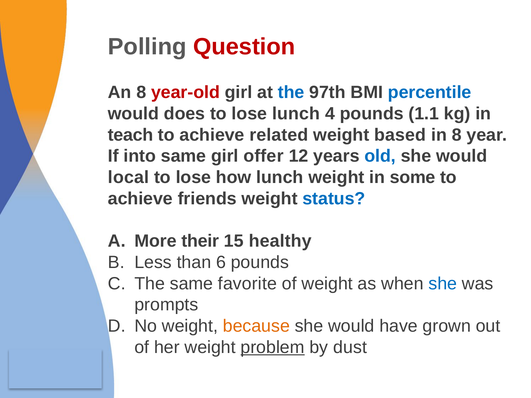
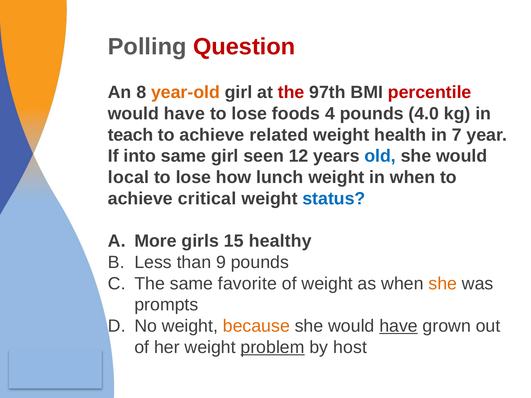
year-old colour: red -> orange (185, 93)
the colour: blue -> red (291, 93)
percentile colour: blue -> red (430, 93)
does: does -> have (184, 114)
lose lunch: lunch -> foods (296, 114)
1.1: 1.1 -> 4.0 (424, 114)
based: based -> health (400, 135)
in 8: 8 -> 7 (457, 135)
offer: offer -> seen (264, 156)
in some: some -> when (413, 177)
friends: friends -> critical (207, 199)
their: their -> girls (200, 241)
6: 6 -> 9 (221, 262)
she colour: blue -> orange (443, 284)
have underline: none -> present (399, 326)
dust: dust -> host (350, 347)
